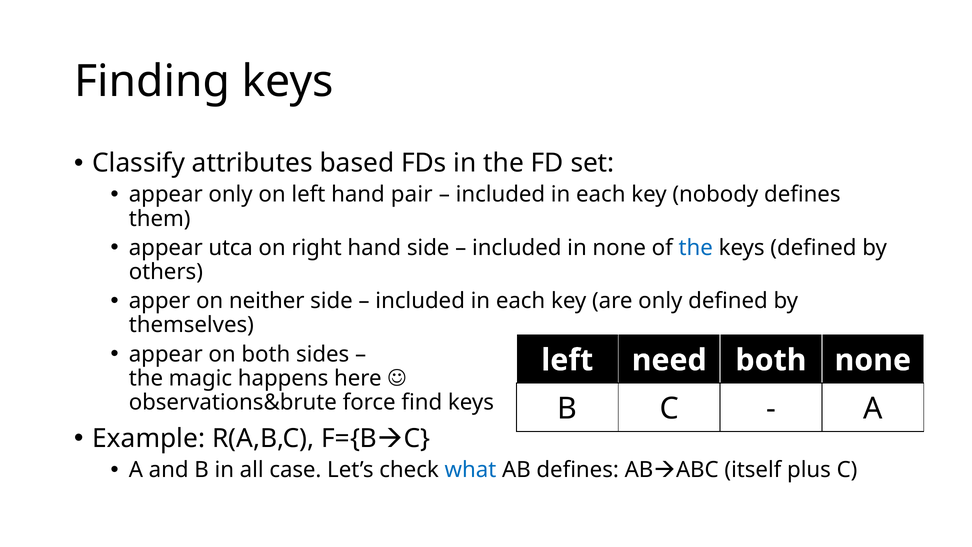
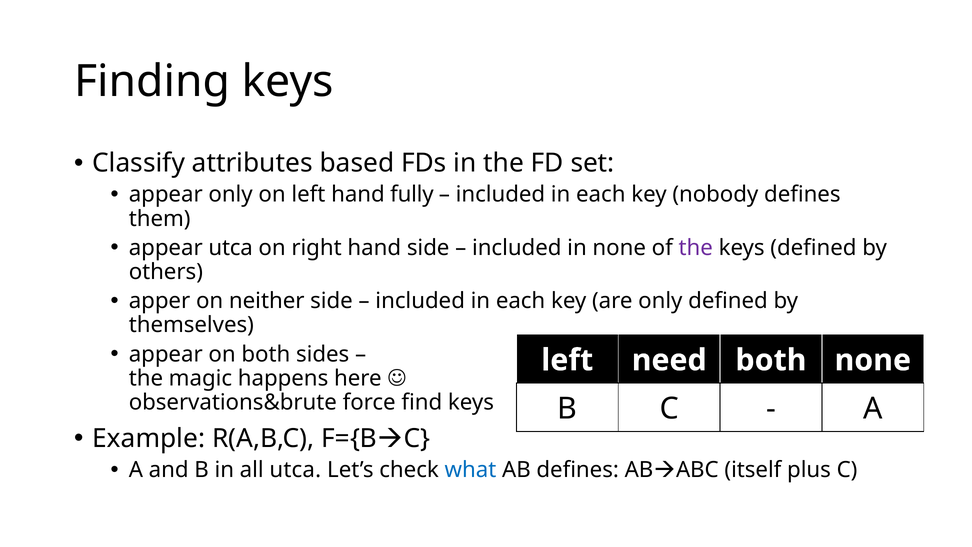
pair: pair -> fully (412, 195)
the colour: blue -> purple (696, 248)
all case: case -> utca (295, 470)
